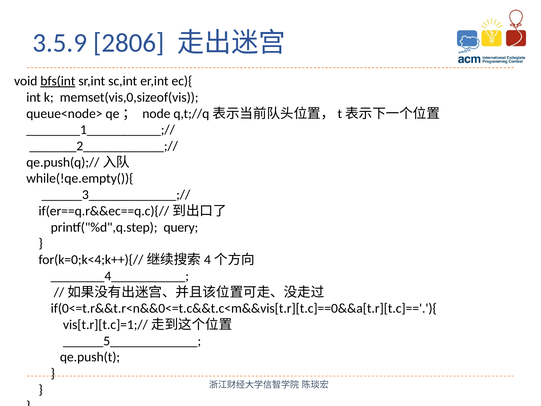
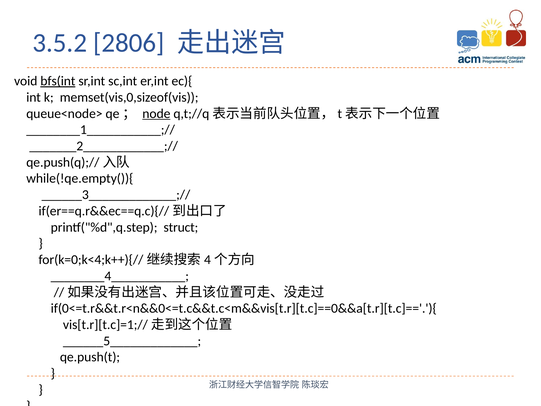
3.5.9: 3.5.9 -> 3.5.2 (60, 43)
node underline: none -> present (156, 113)
query: query -> struct (181, 227)
